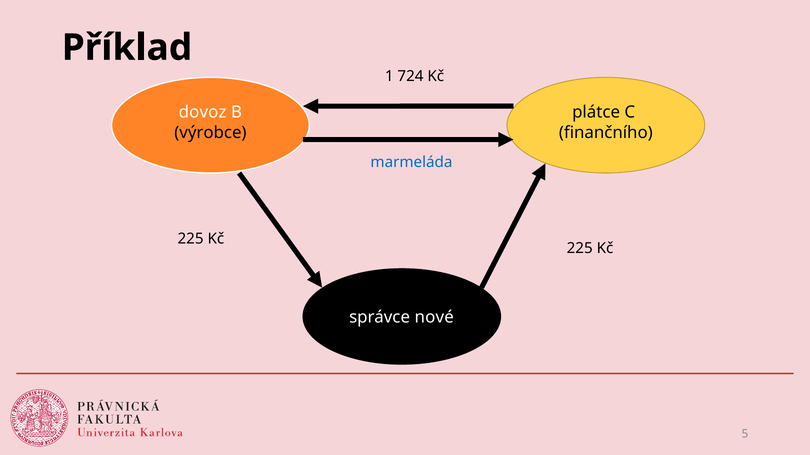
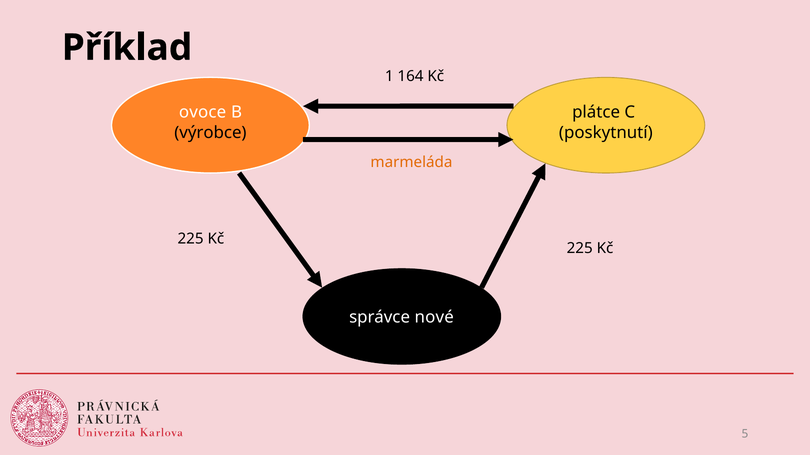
724: 724 -> 164 (410, 76)
dovoz: dovoz -> ovoce (203, 113)
finančního: finančního -> poskytnutí (606, 133)
marmeláda colour: blue -> orange (411, 162)
